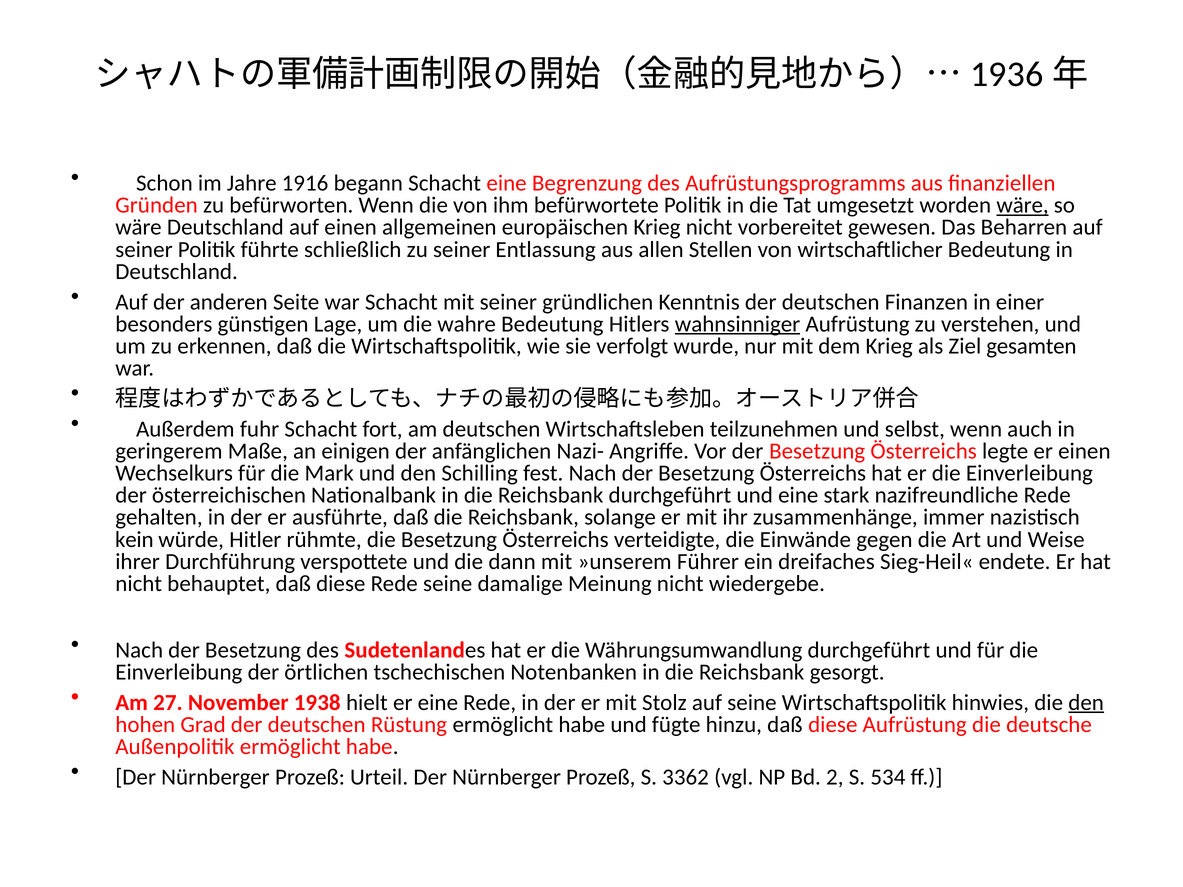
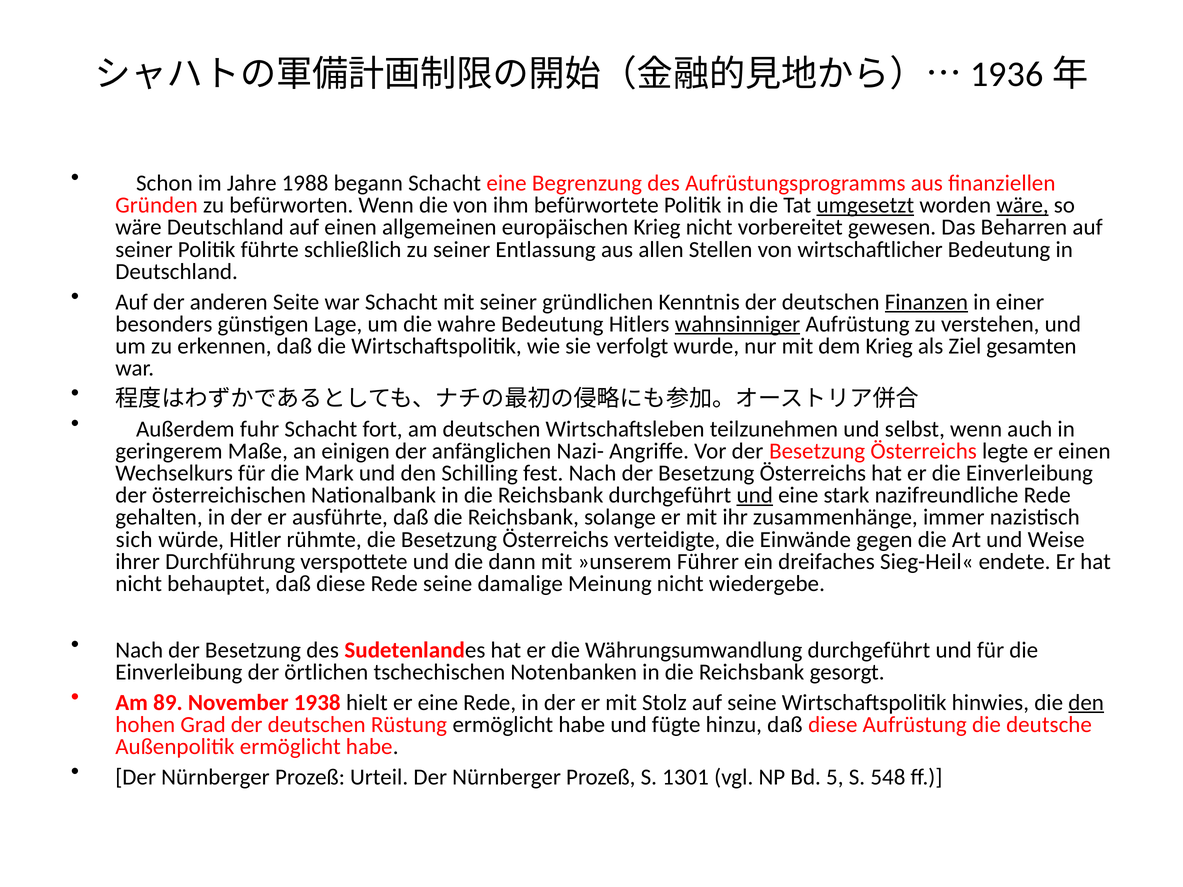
1916: 1916 -> 1988 (305, 183)
umgesetzt underline: none -> present (865, 205)
Finanzen underline: none -> present (926, 302)
und underline: none -> present (755, 495)
kein: kein -> sich (134, 540)
27: 27 -> 89 (168, 703)
3362: 3362 -> 1301 (686, 777)
2: 2 -> 5 (835, 777)
534: 534 -> 548 (888, 777)
